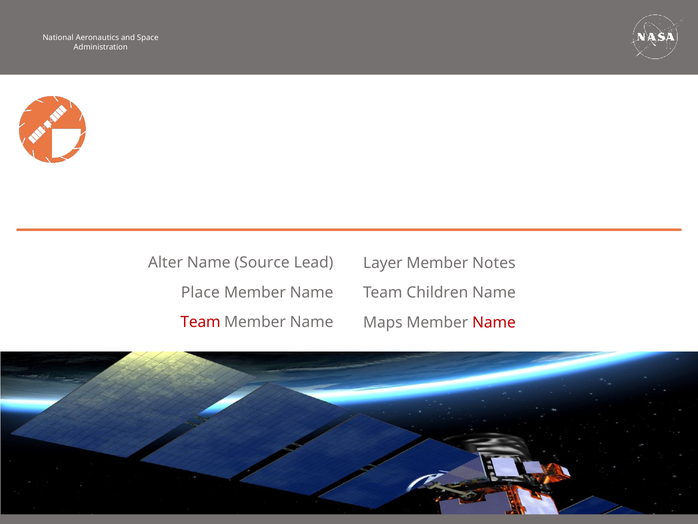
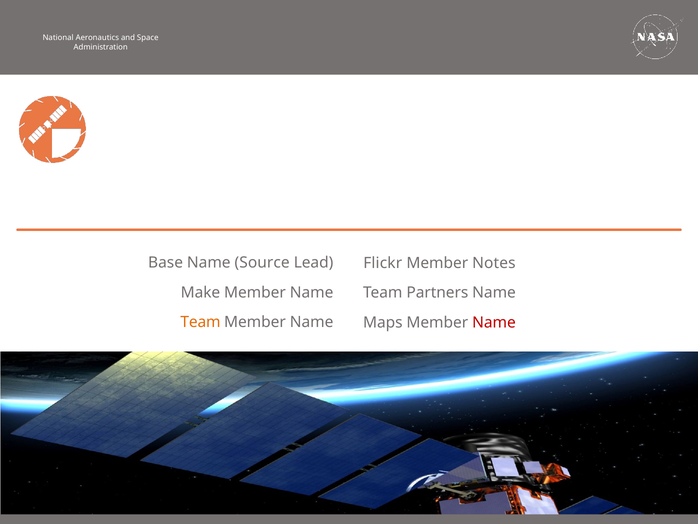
Alter: Alter -> Base (166, 263)
Layer: Layer -> Flickr (383, 263)
Place: Place -> Make (200, 292)
Children: Children -> Partners (437, 292)
Team colour: red -> orange (200, 322)
